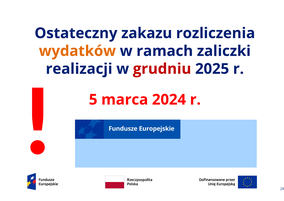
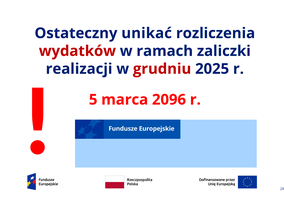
zakazu: zakazu -> unikać (147, 33)
wydatków colour: orange -> red (77, 51)
2024: 2024 -> 2096 (169, 100)
